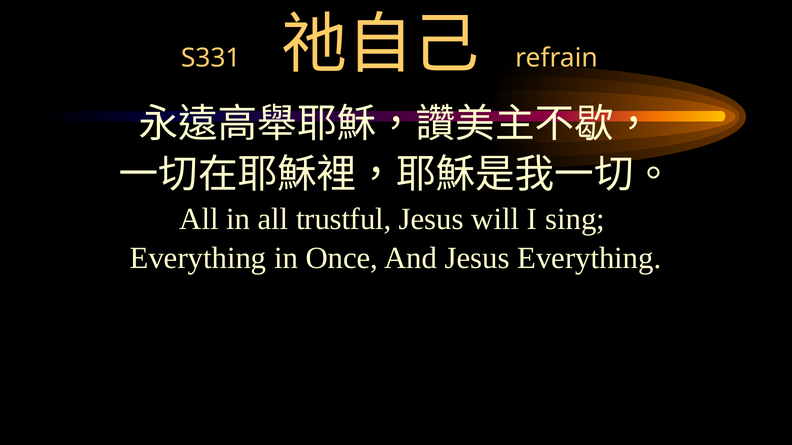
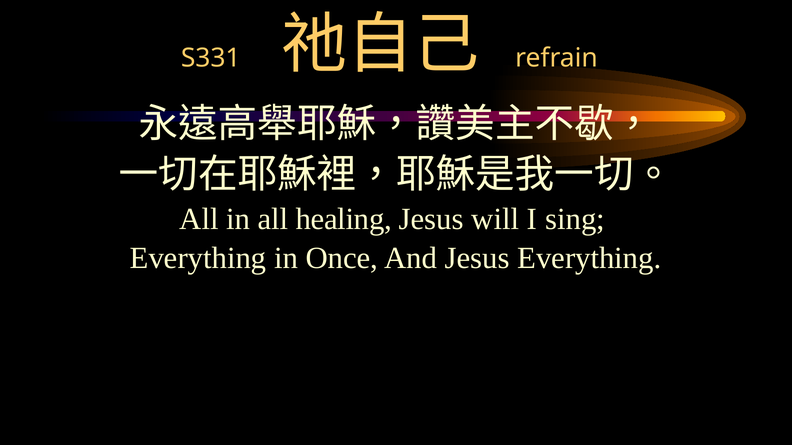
trustful: trustful -> healing (344, 219)
